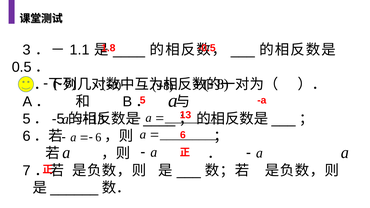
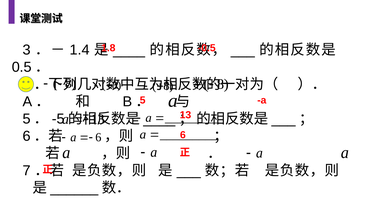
1.1: 1.1 -> 1.4 (80, 50)
